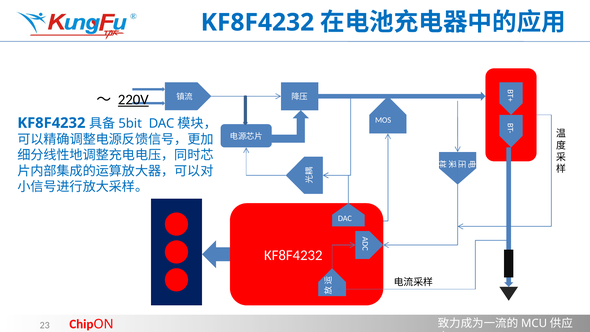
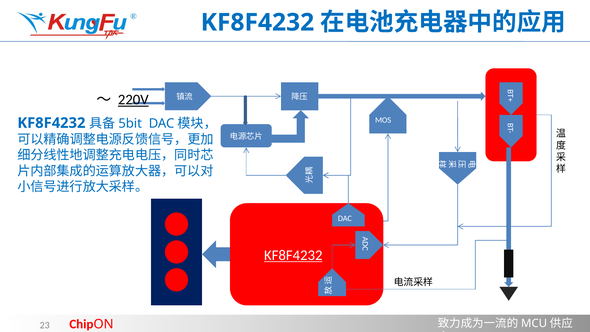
KF8F4232 underline: none -> present (293, 255)
